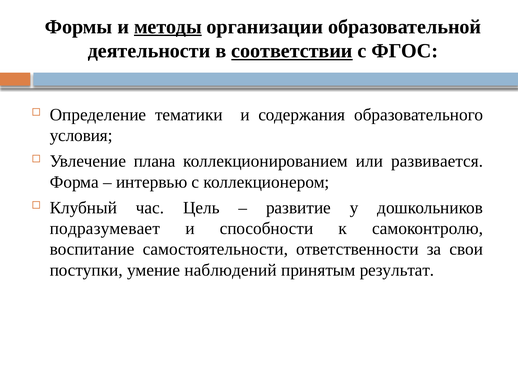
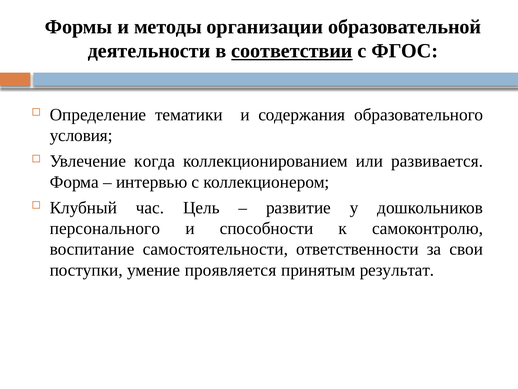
методы underline: present -> none (168, 27)
плана: плана -> когда (155, 161)
подразумевает: подразумевает -> персонального (105, 228)
наблюдений: наблюдений -> проявляется (231, 270)
